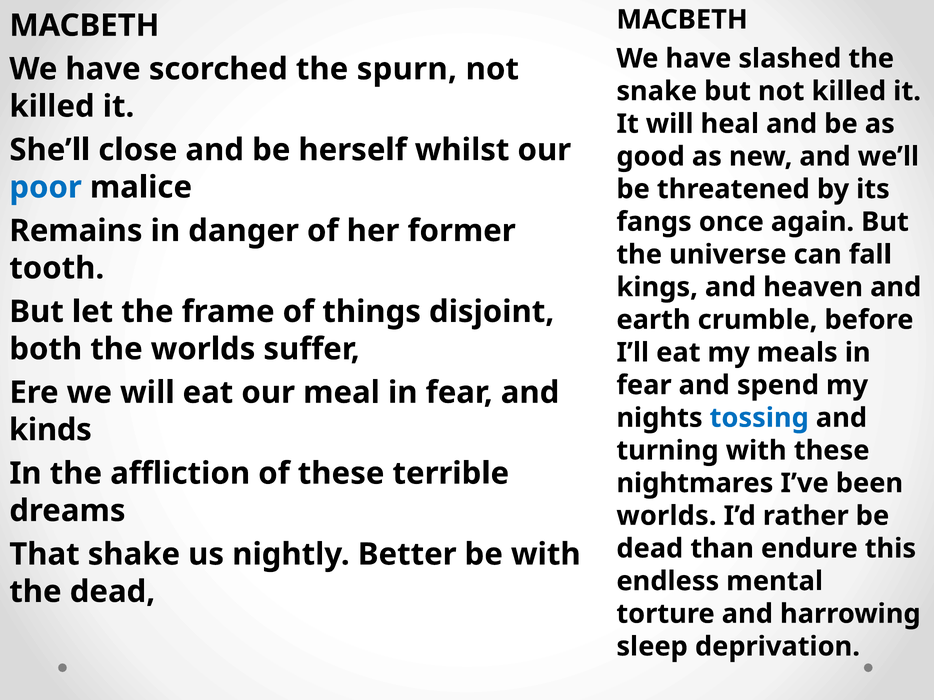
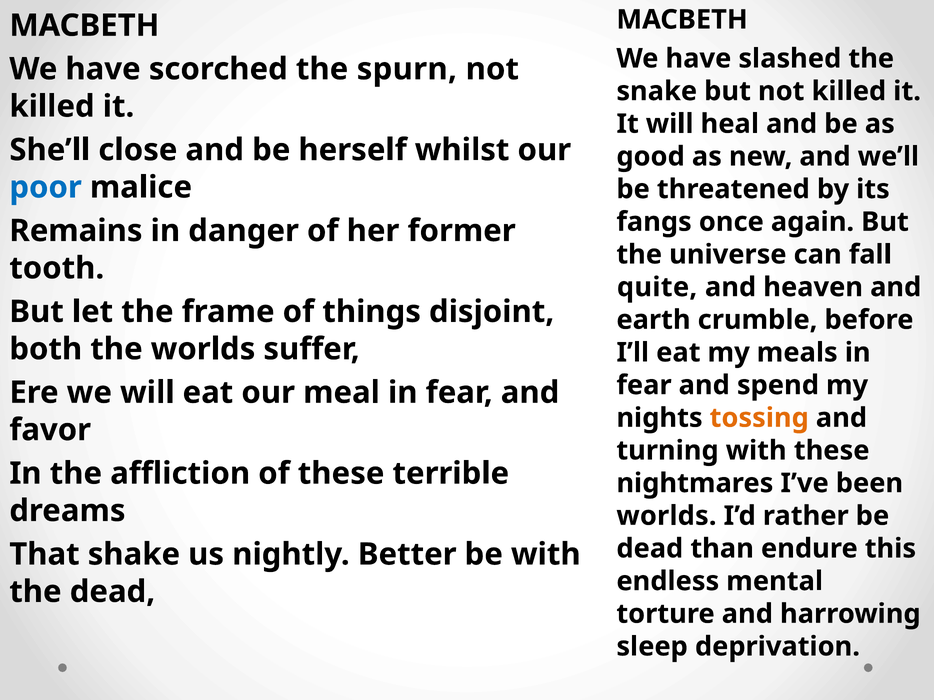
kings: kings -> quite (657, 287)
tossing colour: blue -> orange (759, 418)
kinds: kinds -> favor (50, 430)
